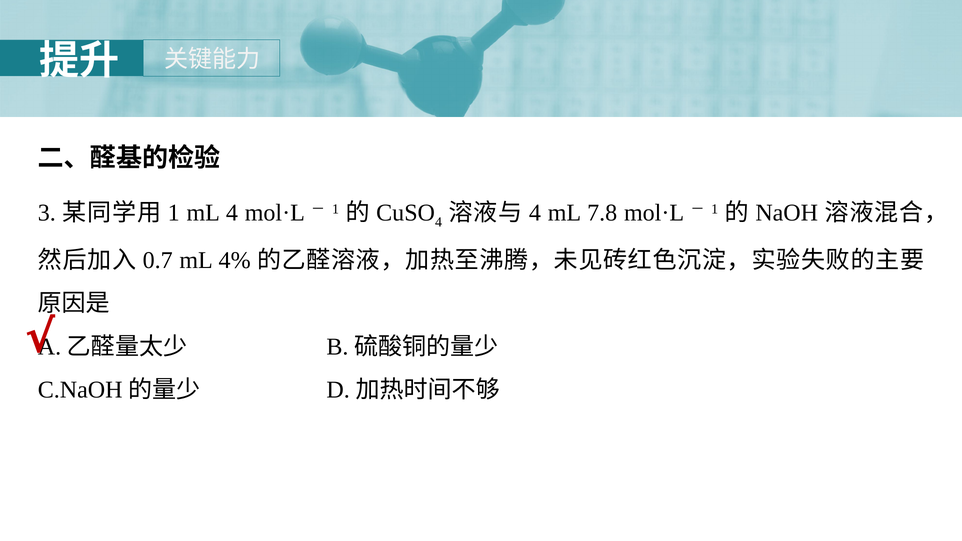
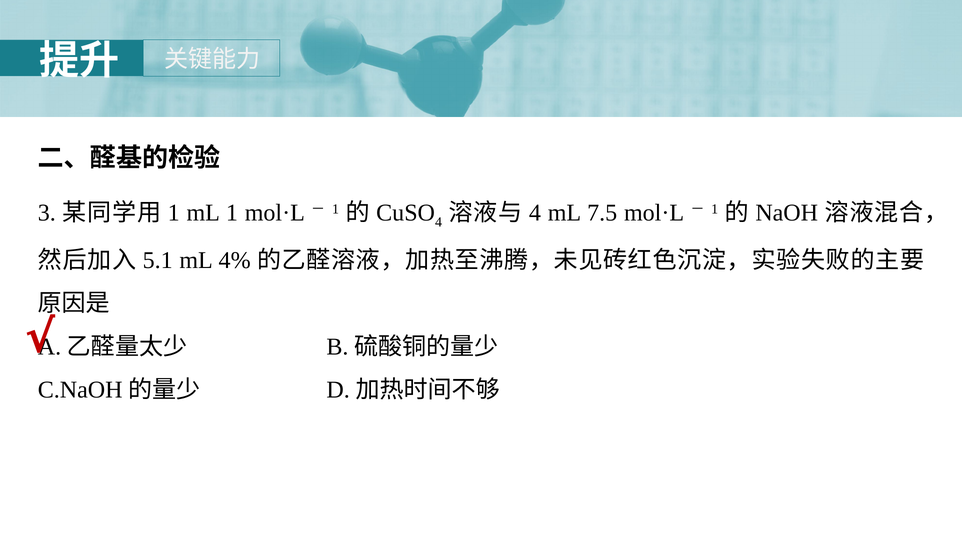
mL 4: 4 -> 1 (232, 213)
7.8: 7.8 -> 7.5 (602, 213)
0.7: 0.7 -> 5.1 (158, 260)
